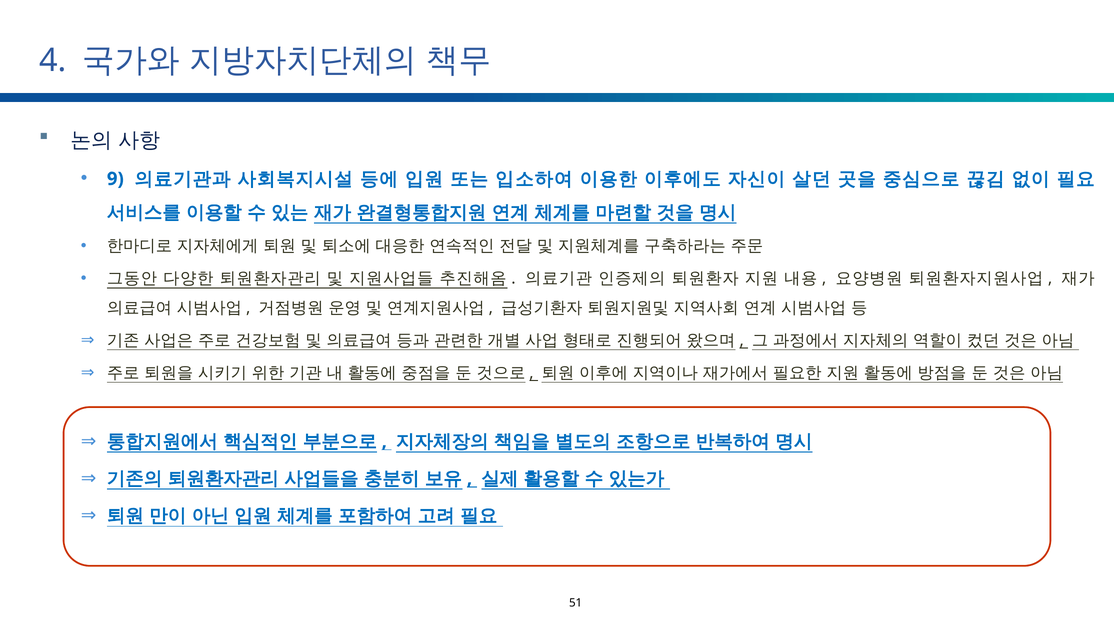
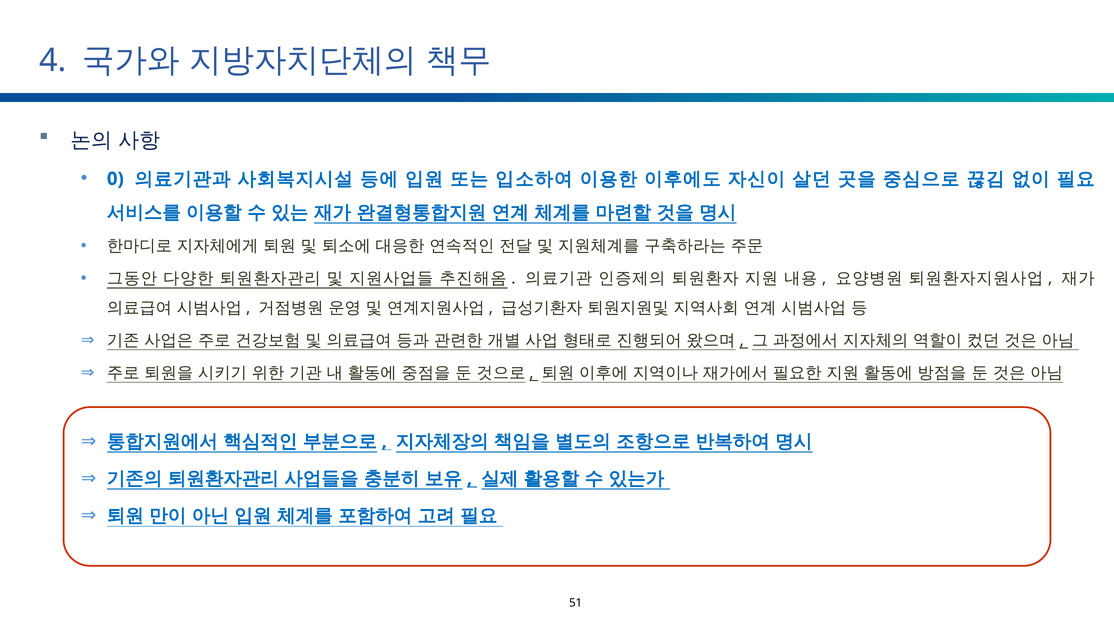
9: 9 -> 0 (115, 179)
